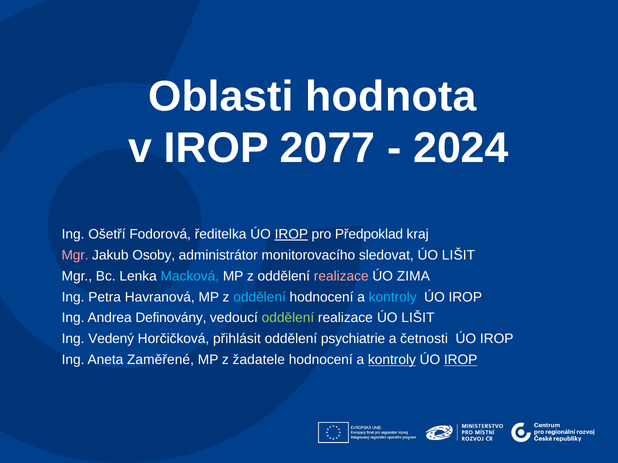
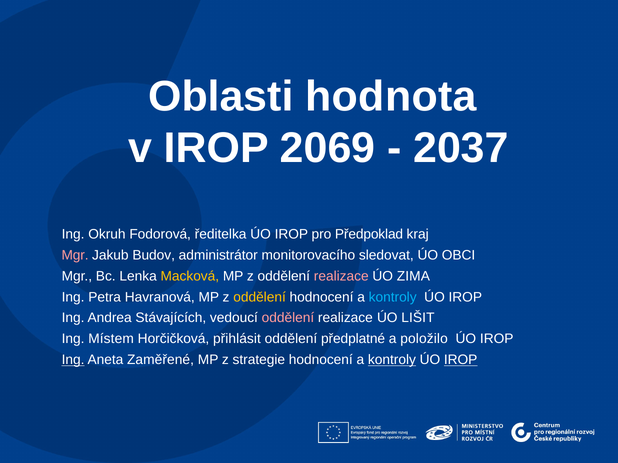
2077: 2077 -> 2069 (328, 148)
2024: 2024 -> 2037 (461, 148)
Ošetří: Ošetří -> Okruh (107, 234)
IROP underline: present -> none (291, 234)
Osoby: Osoby -> Budov (154, 255)
LIŠIT: LIŠIT -> OBCI (459, 255)
Macková colour: light blue -> yellow (190, 276)
oddělení colour: light blue -> yellow (260, 297)
Definovány: Definovány -> Stávajících (171, 318)
oddělení colour: light green -> pink (288, 318)
Vedený: Vedený -> Místem (111, 339)
psychiatrie: psychiatrie -> předplatné (353, 339)
četnosti: četnosti -> položilo (424, 339)
Ing underline: none -> present (73, 360)
žadatele: žadatele -> strategie (259, 360)
